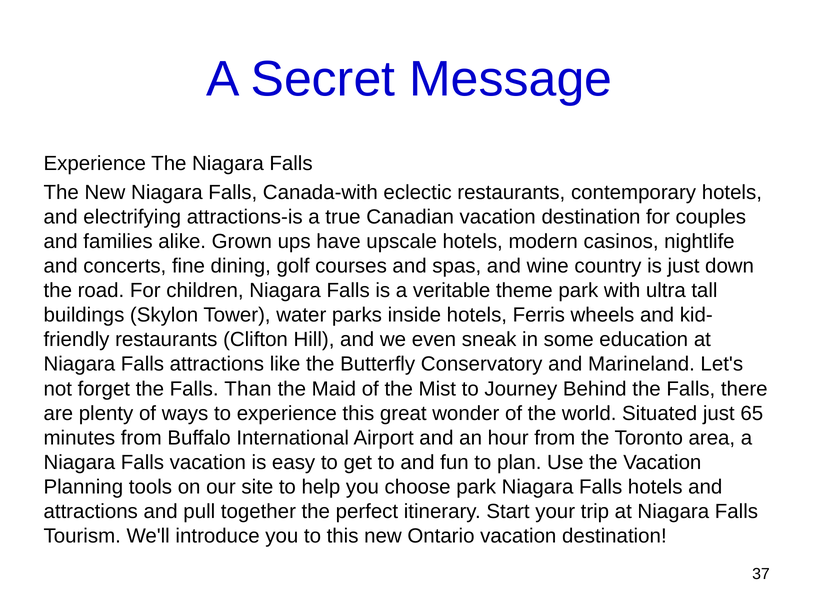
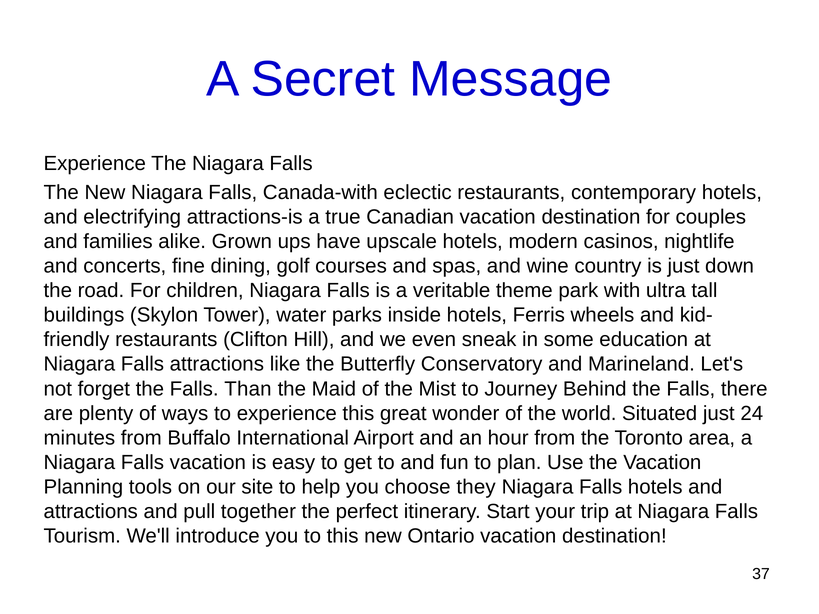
65: 65 -> 24 (752, 413)
choose park: park -> they (476, 487)
